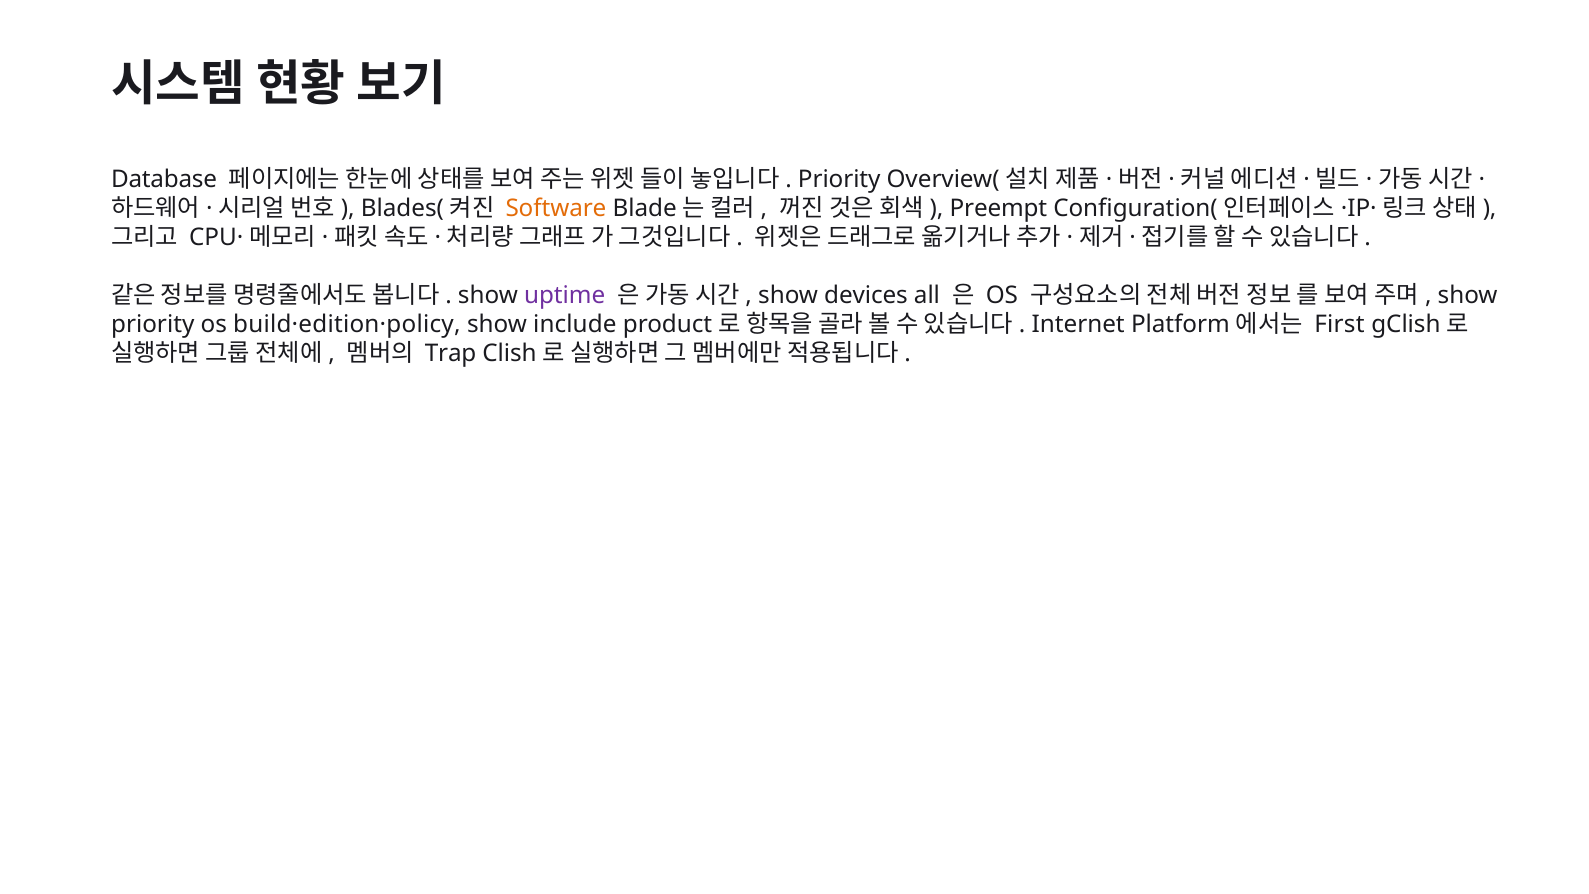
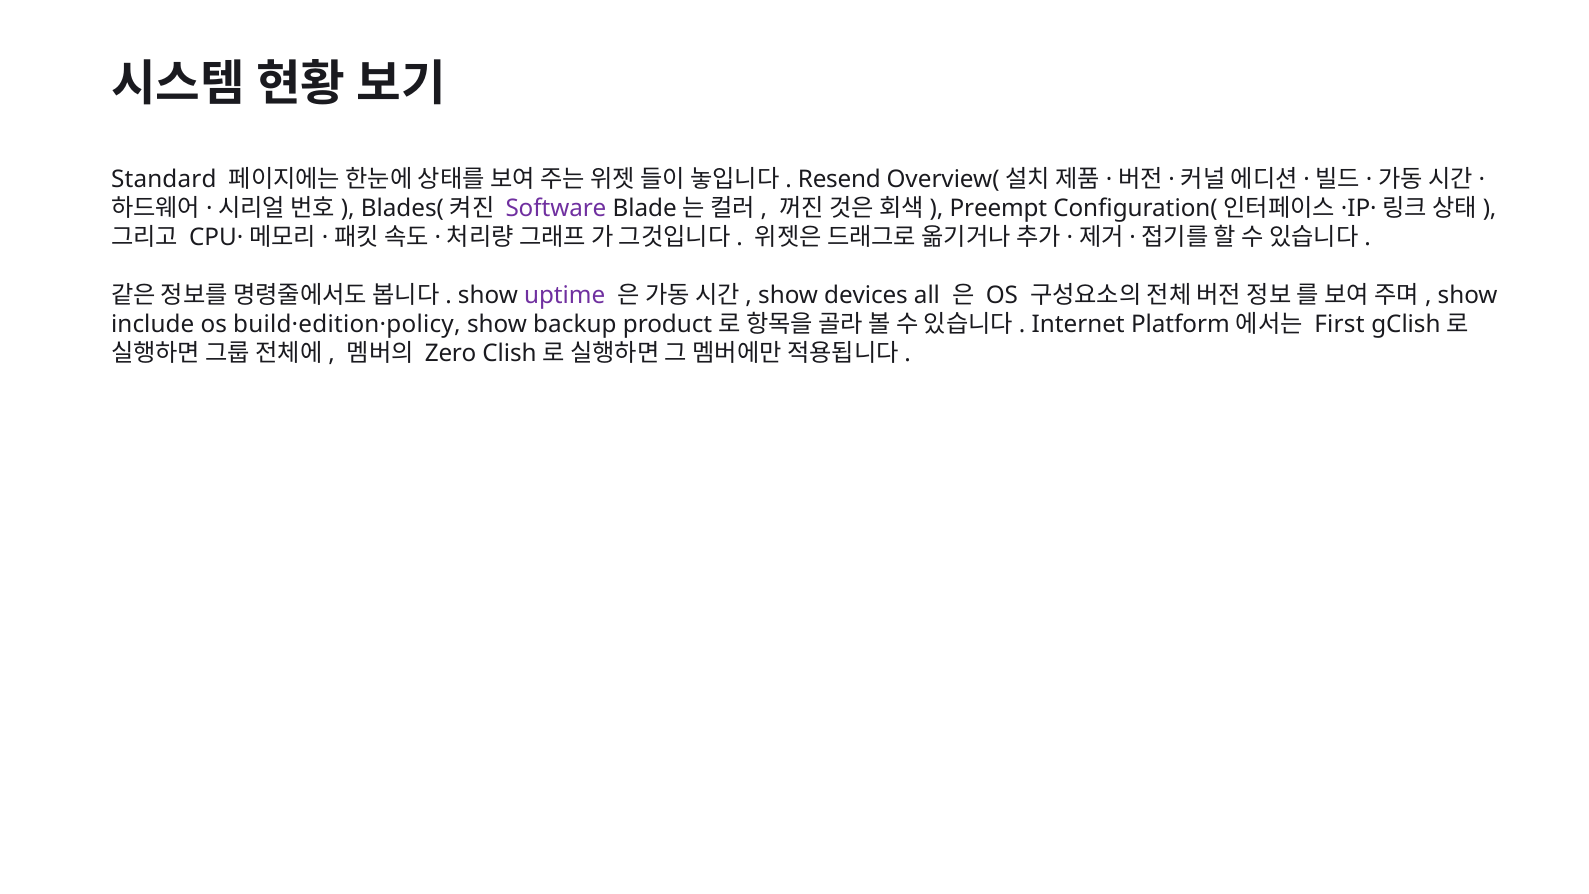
Database: Database -> Standard (164, 179)
Priority: Priority -> Resend (839, 179)
Software colour: orange -> purple (556, 208)
priority: priority -> include (153, 325)
include: include -> backup (575, 325)
Trap: Trap -> Zero (451, 354)
